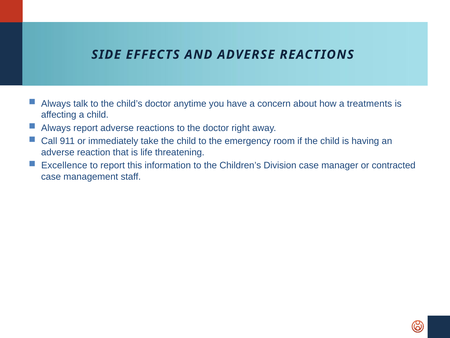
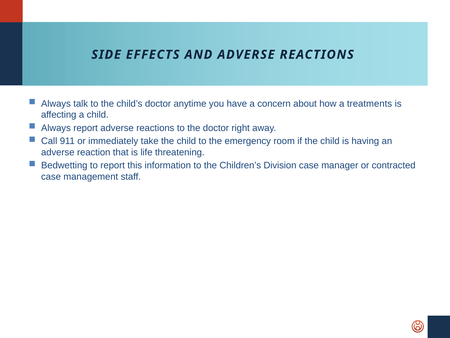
Excellence: Excellence -> Bedwetting (64, 165)
